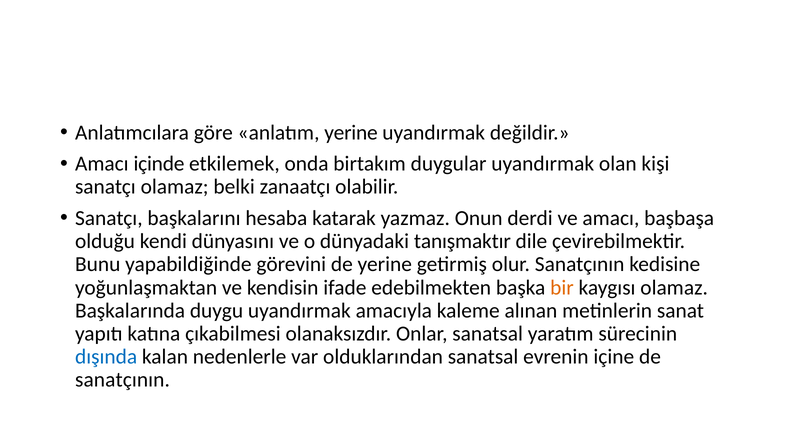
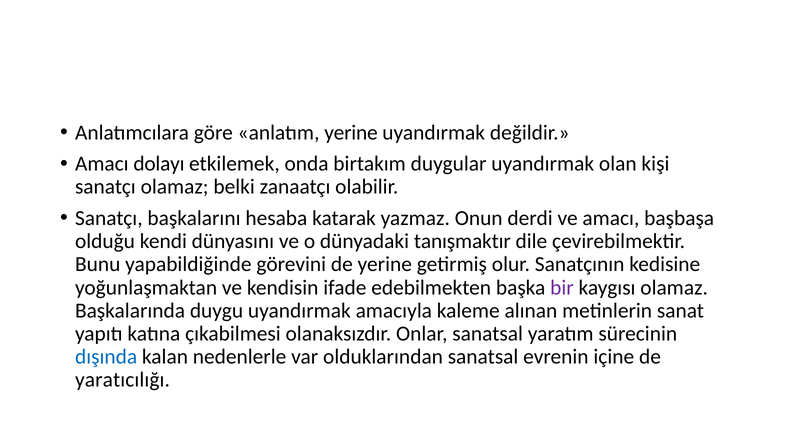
içinde: içinde -> dolayı (159, 164)
bir colour: orange -> purple (562, 288)
sanatçının: sanatçının -> yaratıcılığı (123, 380)
